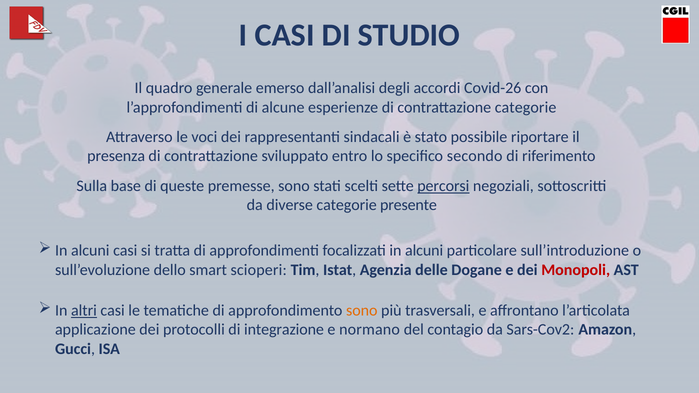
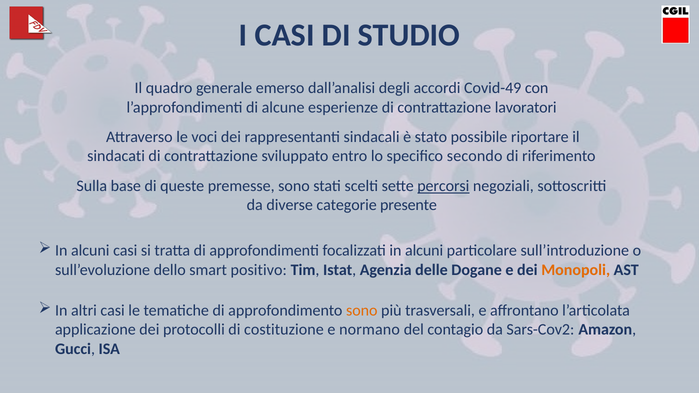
Covid-26: Covid-26 -> Covid-49 (493, 88)
contrattazione categorie: categorie -> lavoratori (526, 107)
presenza: presenza -> sindacati (116, 156)
scioperi: scioperi -> positivo (259, 270)
Monopoli colour: red -> orange (576, 270)
altri underline: present -> none (84, 311)
integrazione: integrazione -> costituzione (284, 330)
